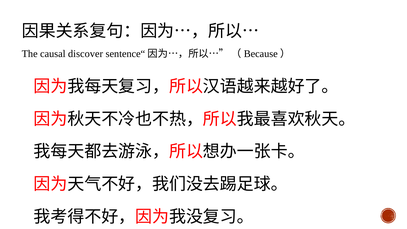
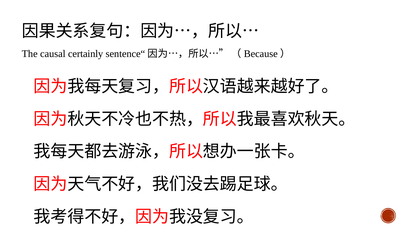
discover: discover -> certainly (86, 54)
